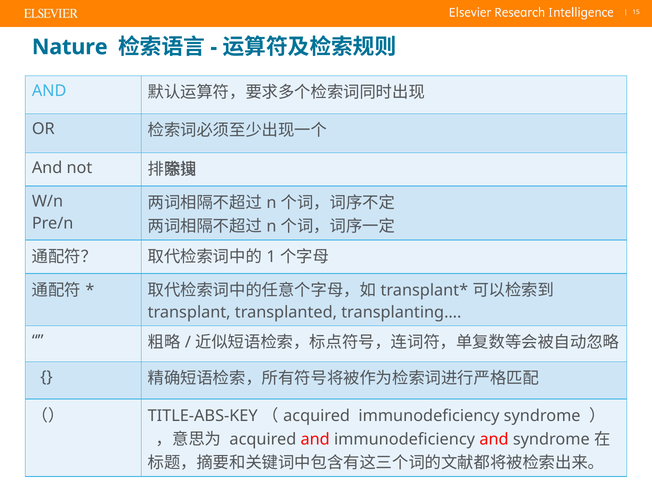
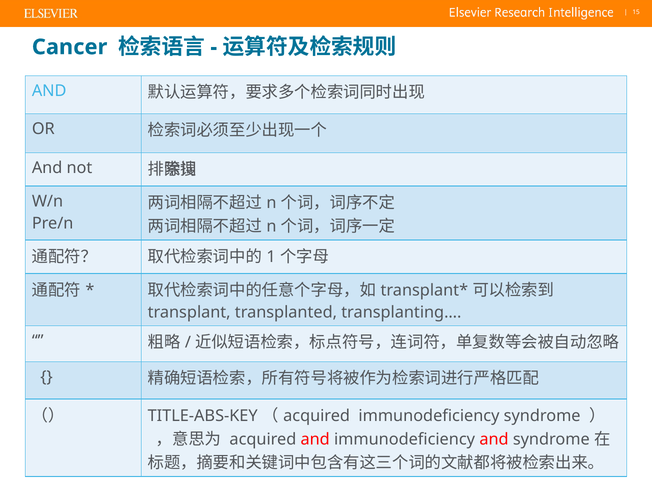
Nature: Nature -> Cancer (70, 47)
